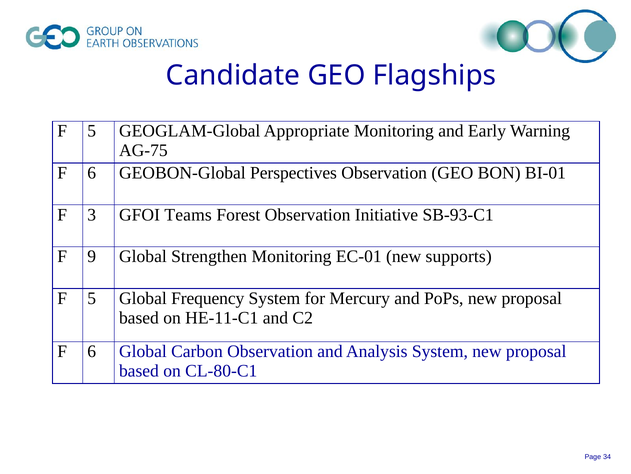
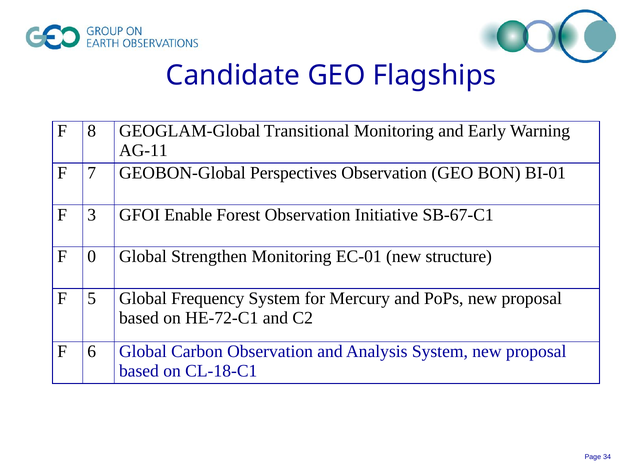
5: 5 -> 8 (92, 131)
Appropriate: Appropriate -> Transitional (307, 131)
AG-75: AG-75 -> AG-11 (143, 150)
6: 6 -> 7 (92, 173)
Teams: Teams -> Enable (188, 214)
SB-93-C1: SB-93-C1 -> SB-67-C1 (458, 214)
9: 9 -> 0 (92, 256)
supports: supports -> structure (459, 256)
HE-11-C1: HE-11-C1 -> HE-72-C1 (222, 317)
CL-80-C1: CL-80-C1 -> CL-18-C1 (221, 371)
